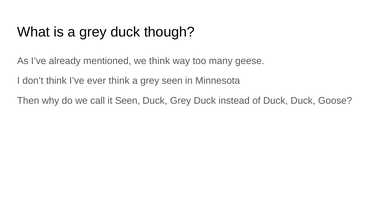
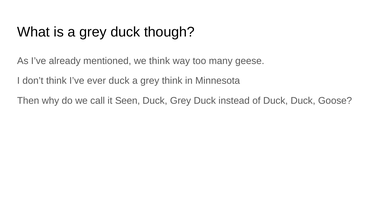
ever think: think -> duck (119, 81)
grey seen: seen -> think (172, 81)
